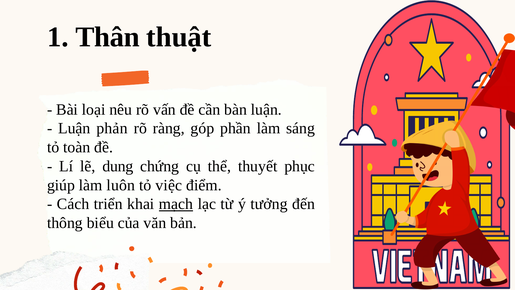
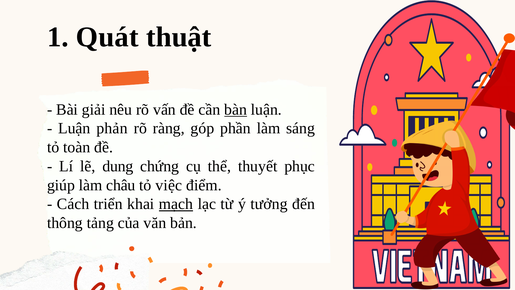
Thân: Thân -> Quát (107, 37)
loại: loại -> giải (94, 109)
bàn underline: none -> present (236, 109)
luôn: luôn -> châu (121, 185)
biểu: biểu -> tảng (100, 223)
